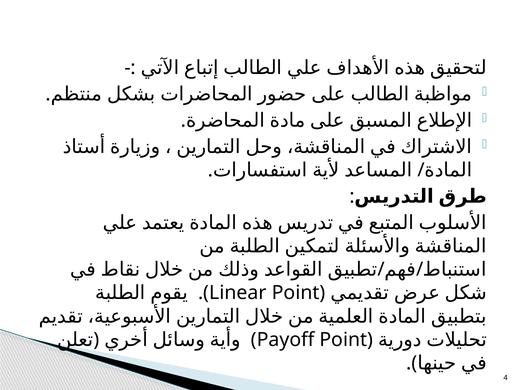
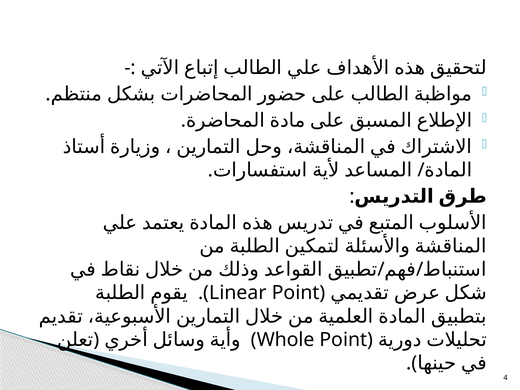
Payoff: Payoff -> Whole (286, 340)
